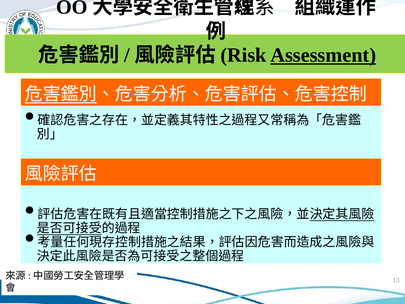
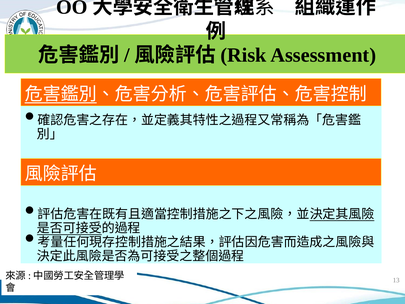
Assessment underline: present -> none (323, 55)
